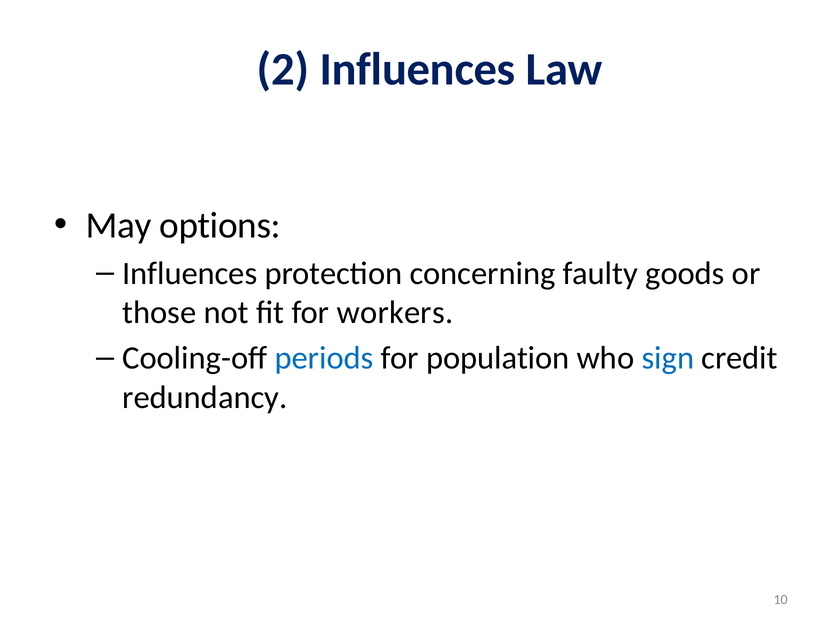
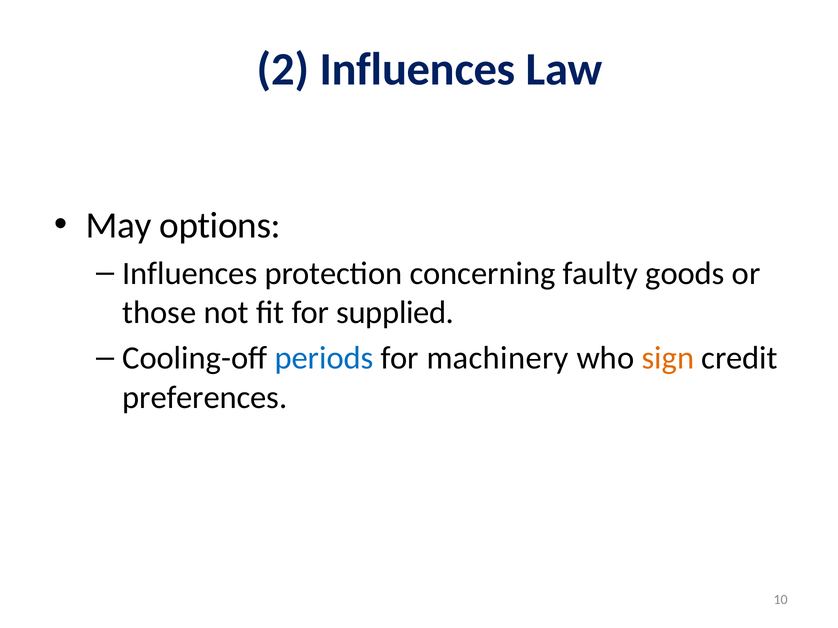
workers: workers -> supplied (395, 313)
population: population -> machinery (498, 358)
sign colour: blue -> orange (668, 358)
redundancy: redundancy -> preferences (205, 398)
